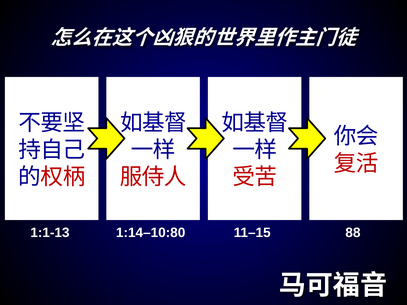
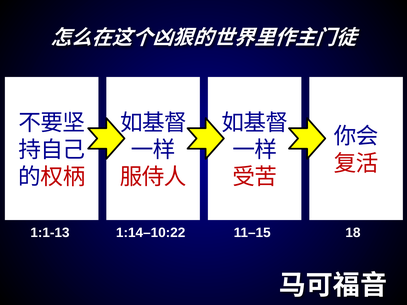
1:14–10:80: 1:14–10:80 -> 1:14–10:22 (151, 233)
88: 88 -> 18 (353, 233)
